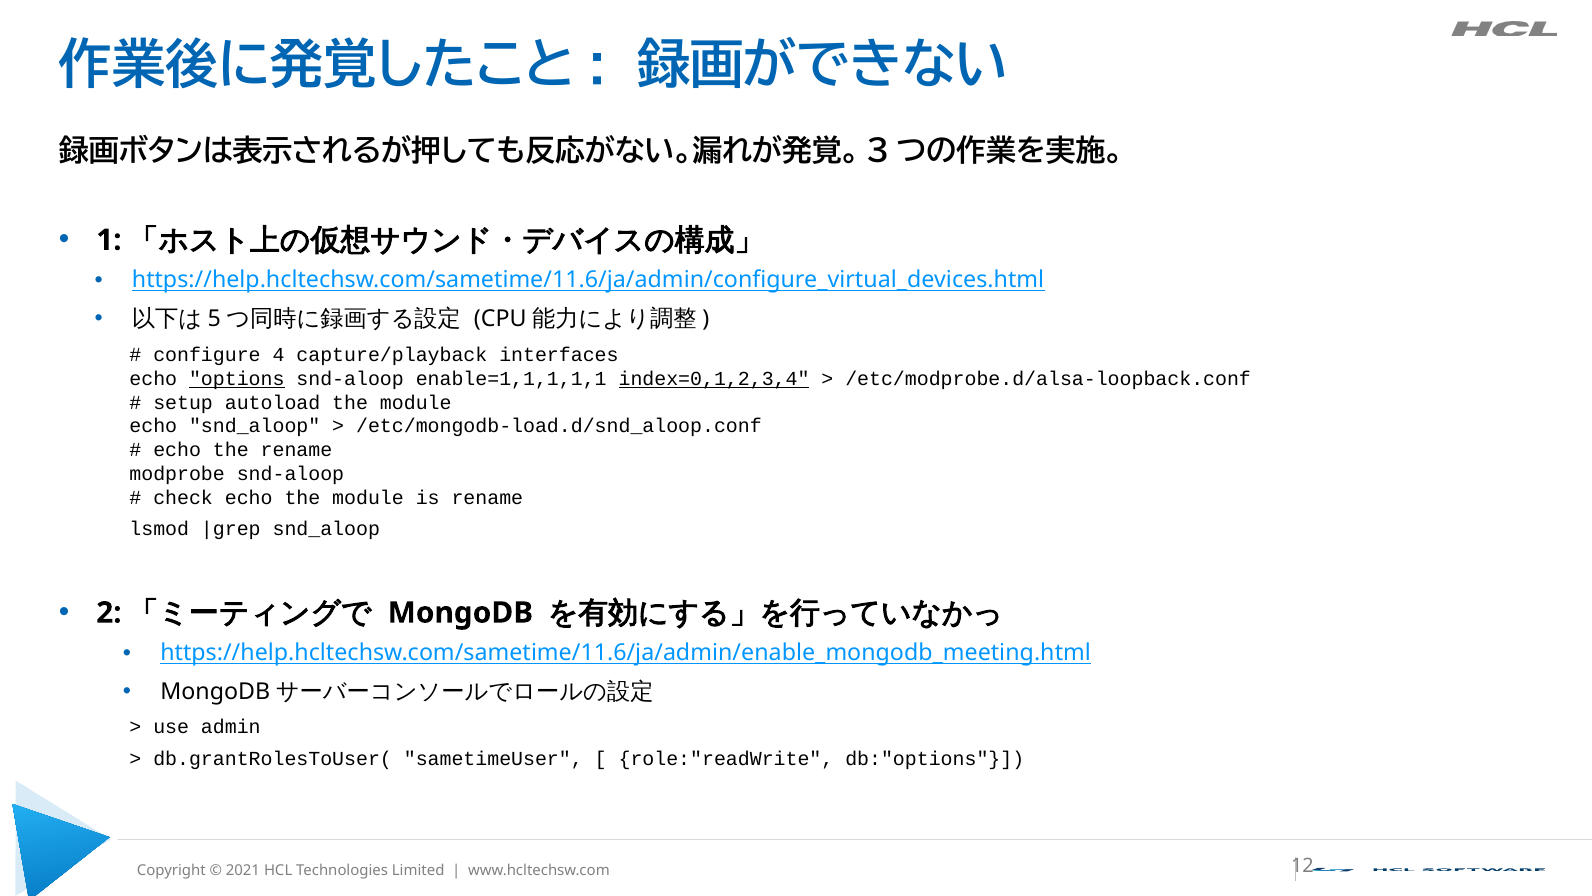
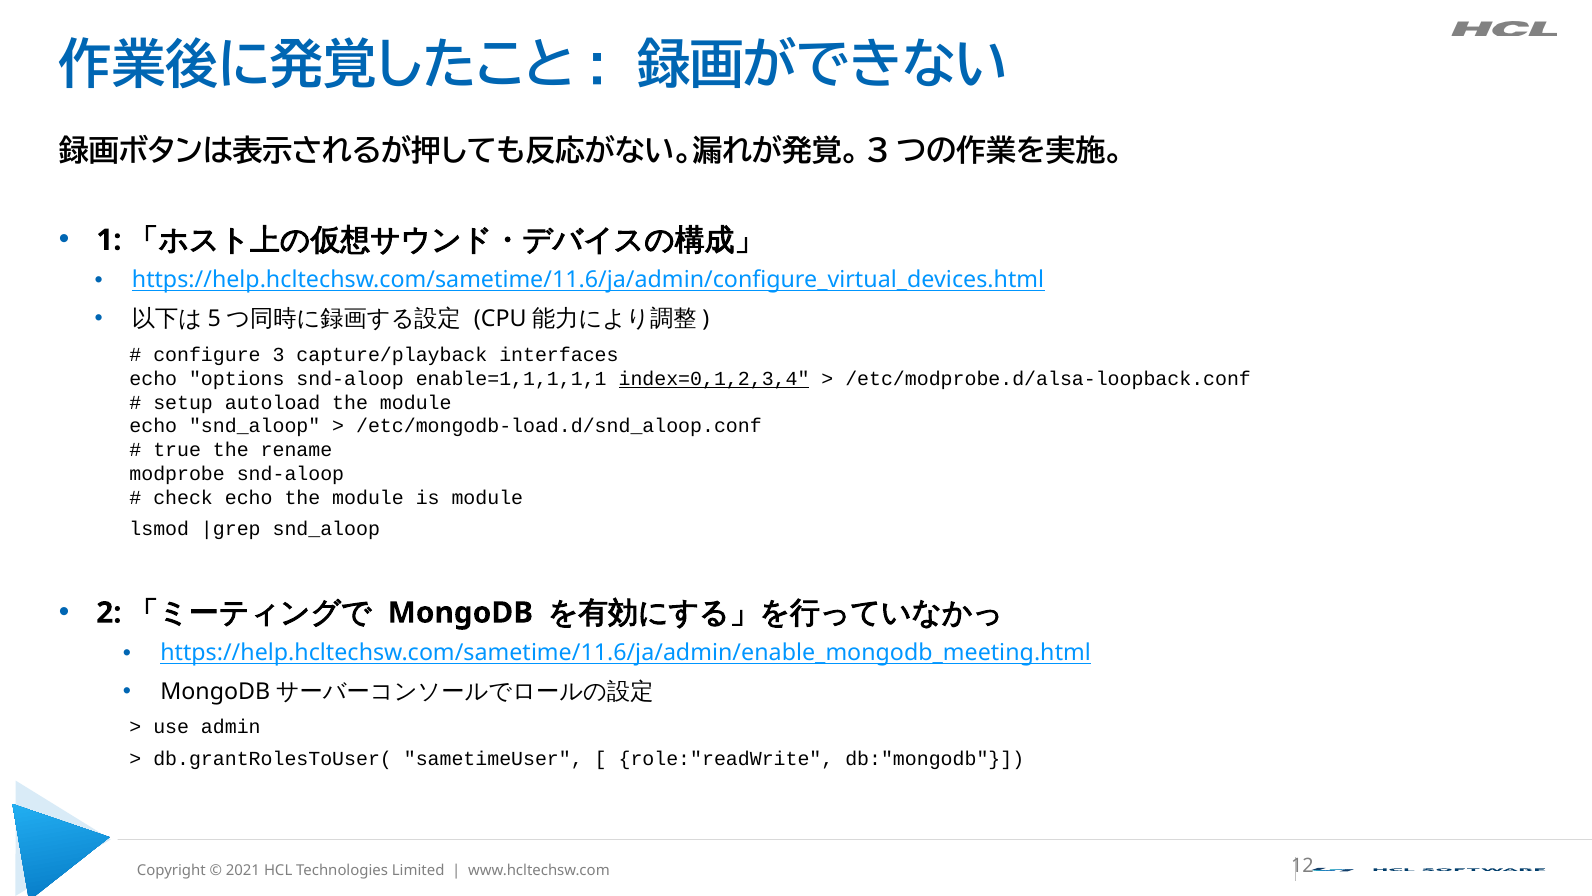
4: 4 -> 3 (279, 354)
options underline: present -> none (237, 378)
echo: echo -> true (177, 450)
is rename: rename -> module (487, 498)
db:"options: db:"options -> db:"mongodb (935, 758)
